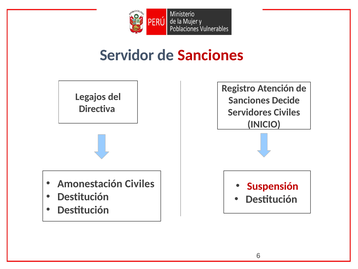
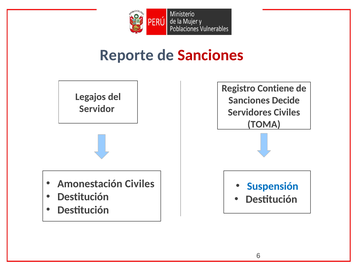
Servidor: Servidor -> Reporte (127, 55)
Atención: Atención -> Contiene (276, 88)
Directiva: Directiva -> Servidor (97, 109)
INICIO: INICIO -> TOMA (264, 124)
Suspensión colour: red -> blue (273, 186)
